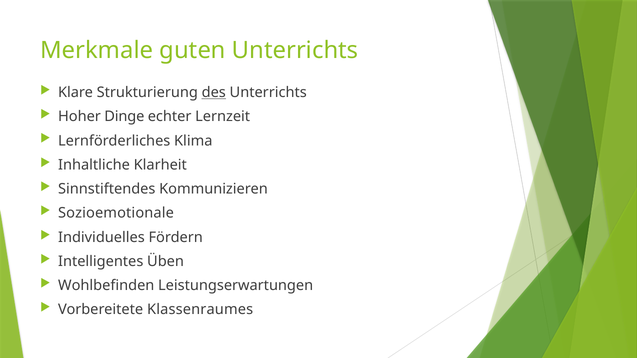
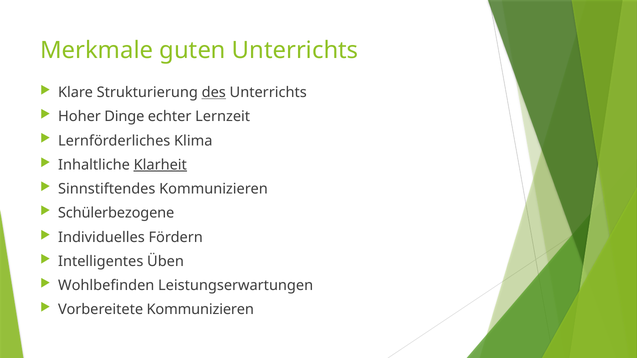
Klarheit underline: none -> present (160, 165)
Sozioemotionale: Sozioemotionale -> Schülerbezogene (116, 213)
Vorbereitete Klassenraumes: Klassenraumes -> Kommunizieren (200, 310)
